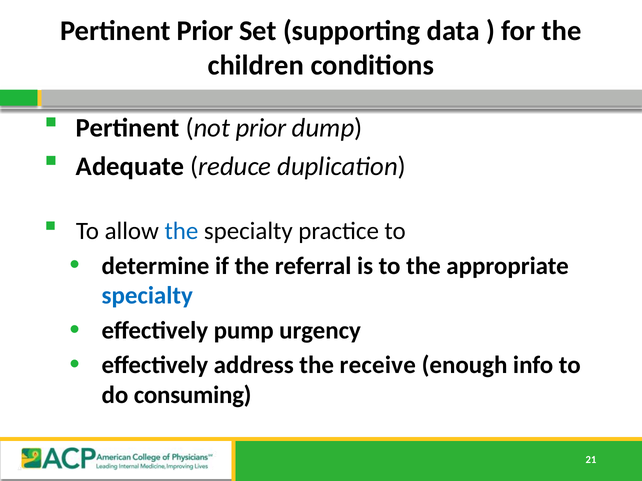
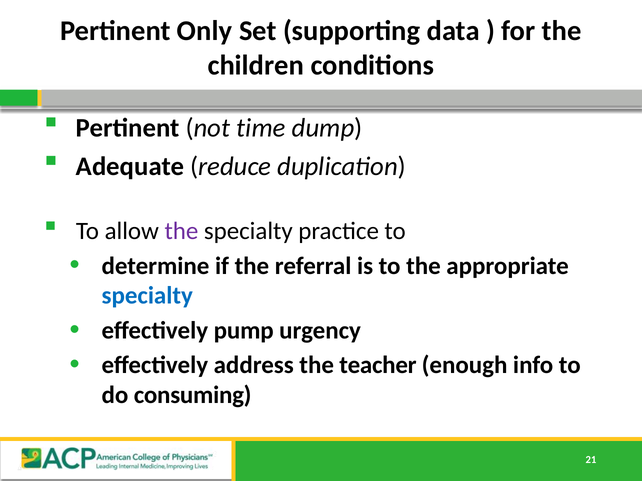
Pertinent Prior: Prior -> Only (205, 31)
not prior: prior -> time (261, 128)
the colour: blue -> purple (181, 231)
receive: receive -> teacher (378, 366)
